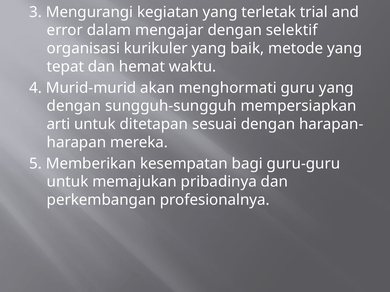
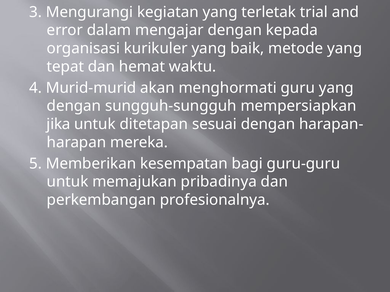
selektif: selektif -> kepada (292, 30)
arti: arti -> jika (58, 124)
